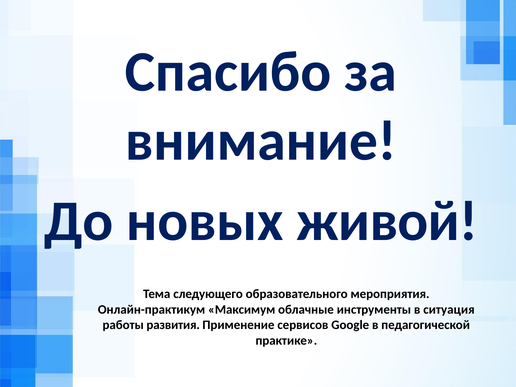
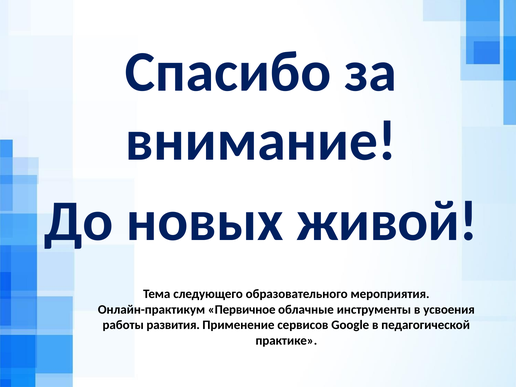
Максимум: Максимум -> Первичное (242, 310)
ситуация: ситуация -> усвоения (449, 310)
